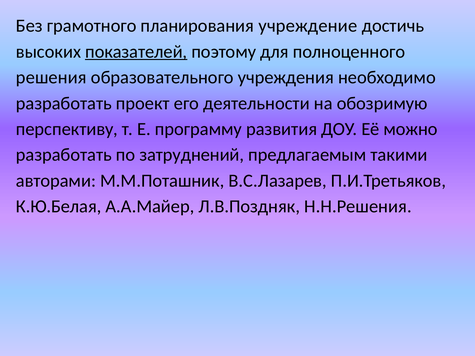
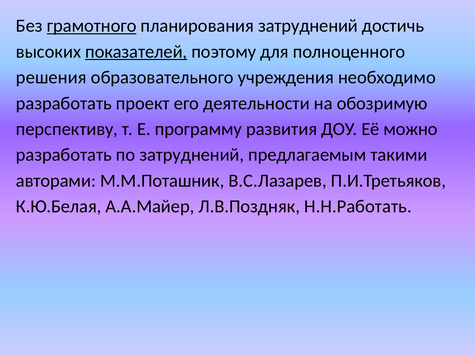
грамотного underline: none -> present (92, 26)
планирования учреждение: учреждение -> затруднений (308, 26)
Н.Н.Решения: Н.Н.Решения -> Н.Н.Работать (358, 207)
